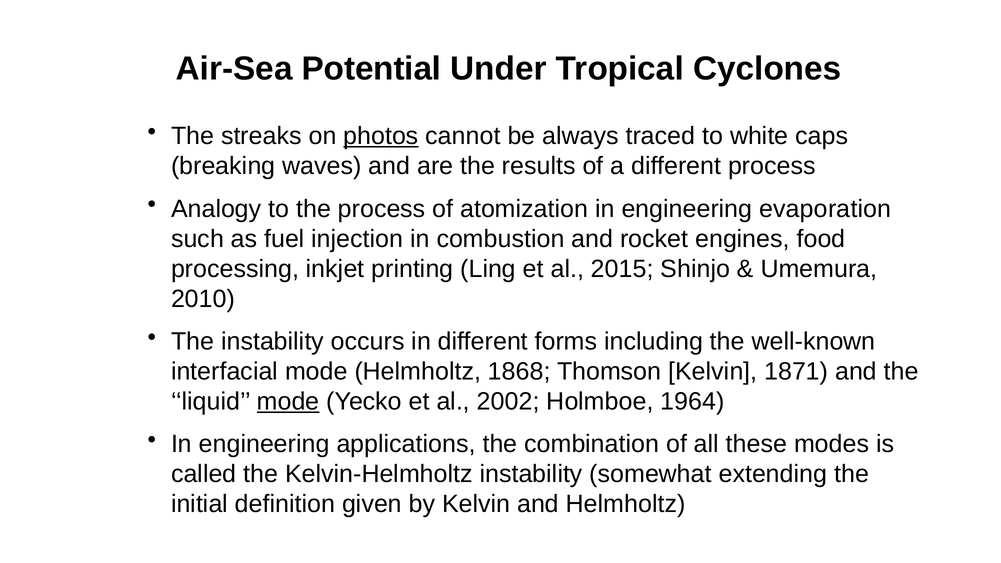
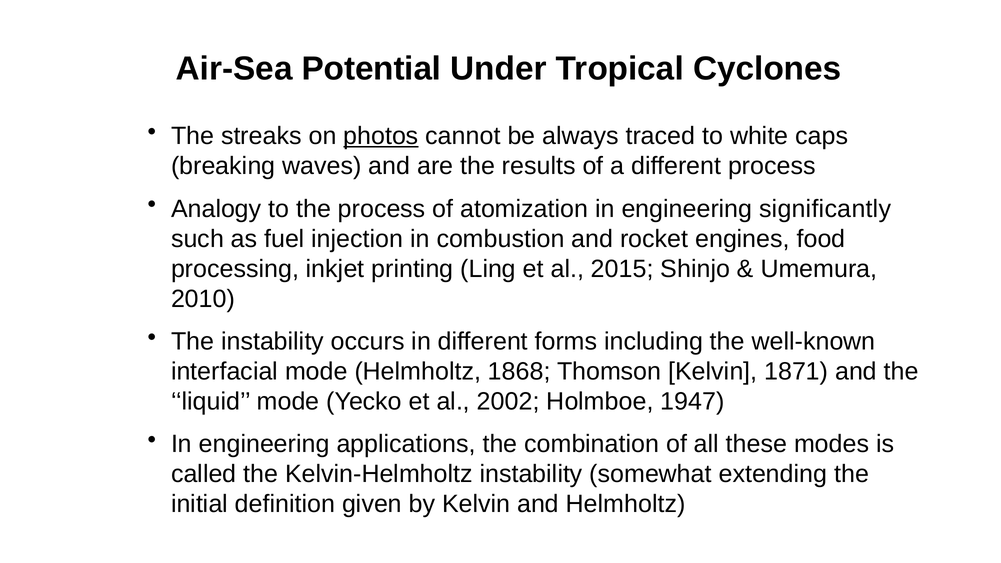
evaporation: evaporation -> significantly (825, 209)
mode underline: present -> none (288, 401)
1964: 1964 -> 1947 (692, 401)
